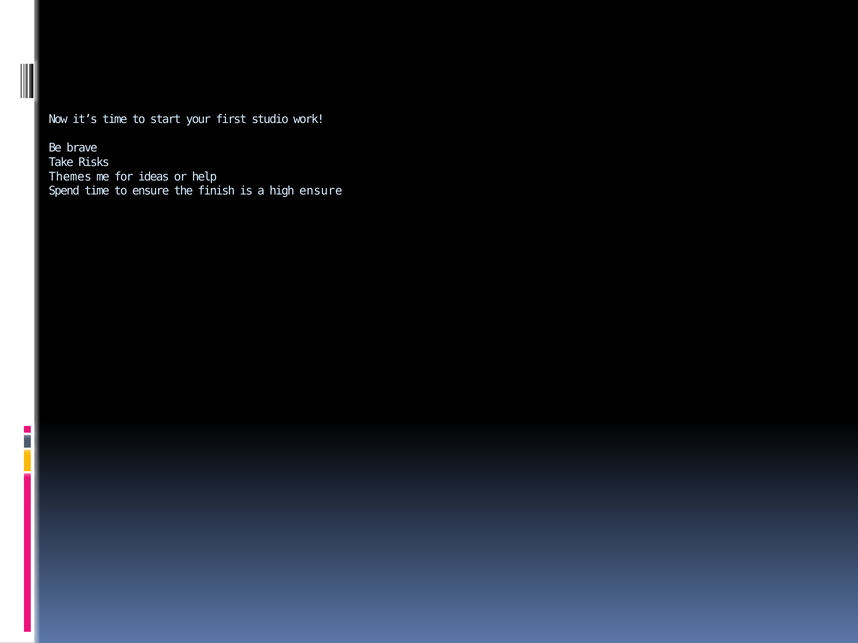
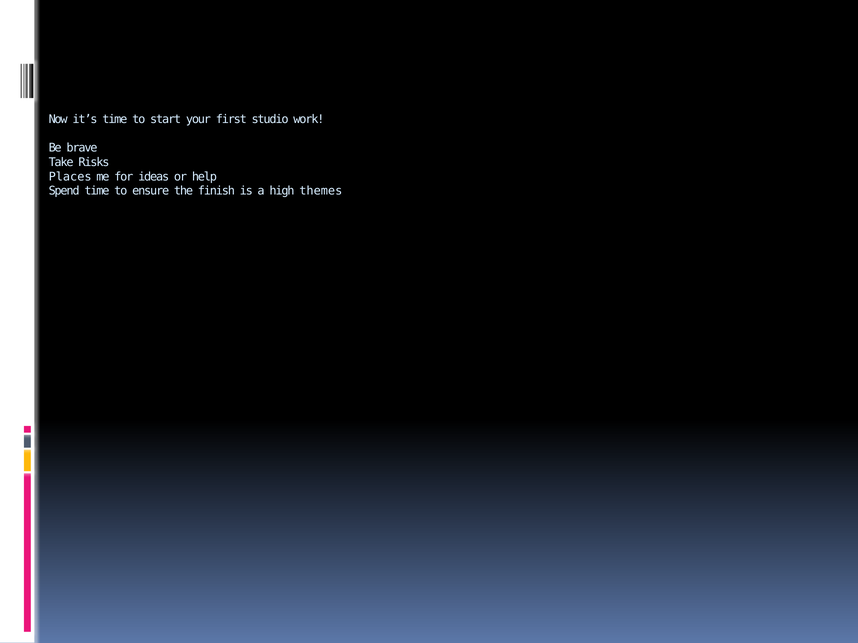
Themes: Themes -> Places (70, 177)
high ensure: ensure -> themes (321, 191)
